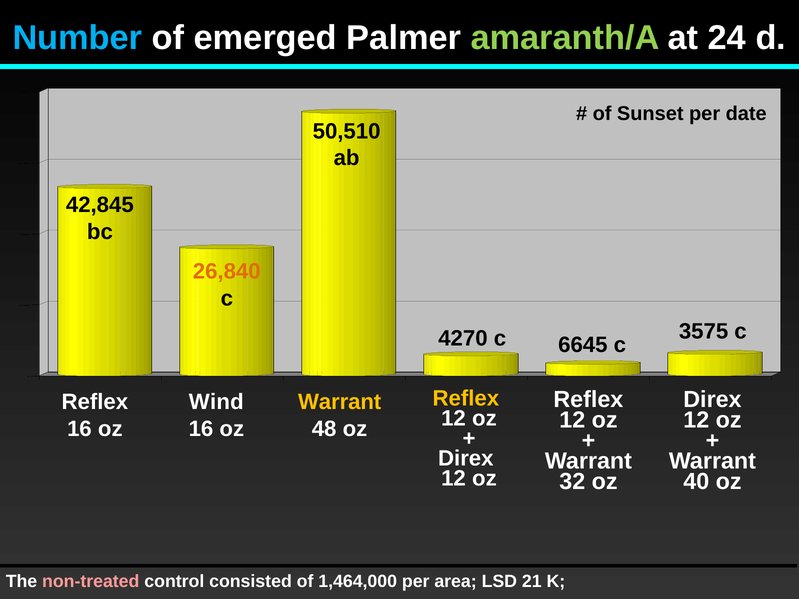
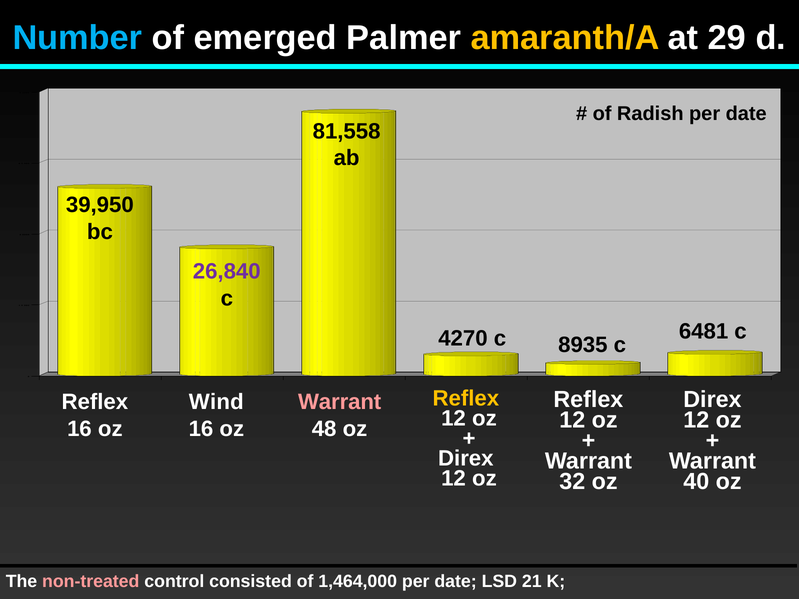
amaranth/A colour: light green -> yellow (565, 38)
24: 24 -> 29 (727, 38)
Sunset: Sunset -> Radish (650, 114)
50,510: 50,510 -> 81,558 (347, 131)
42,845: 42,845 -> 39,950 (100, 205)
26,840 colour: orange -> purple (227, 272)
3575: 3575 -> 6481 (704, 332)
6645: 6645 -> 8935 (583, 345)
Warrant colour: yellow -> pink (340, 402)
1,464,000 per area: area -> date (456, 582)
